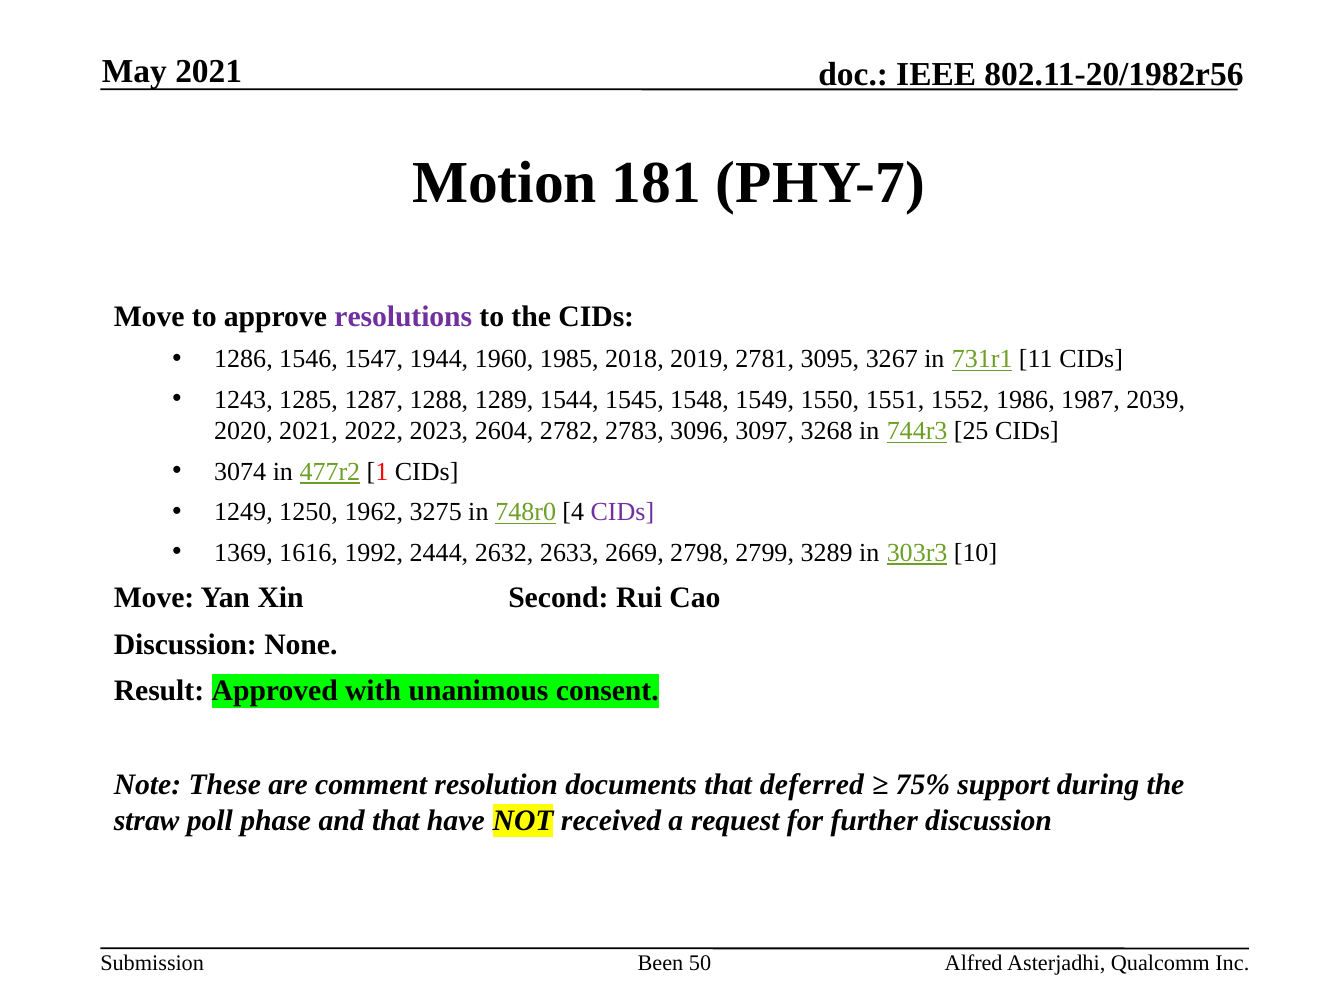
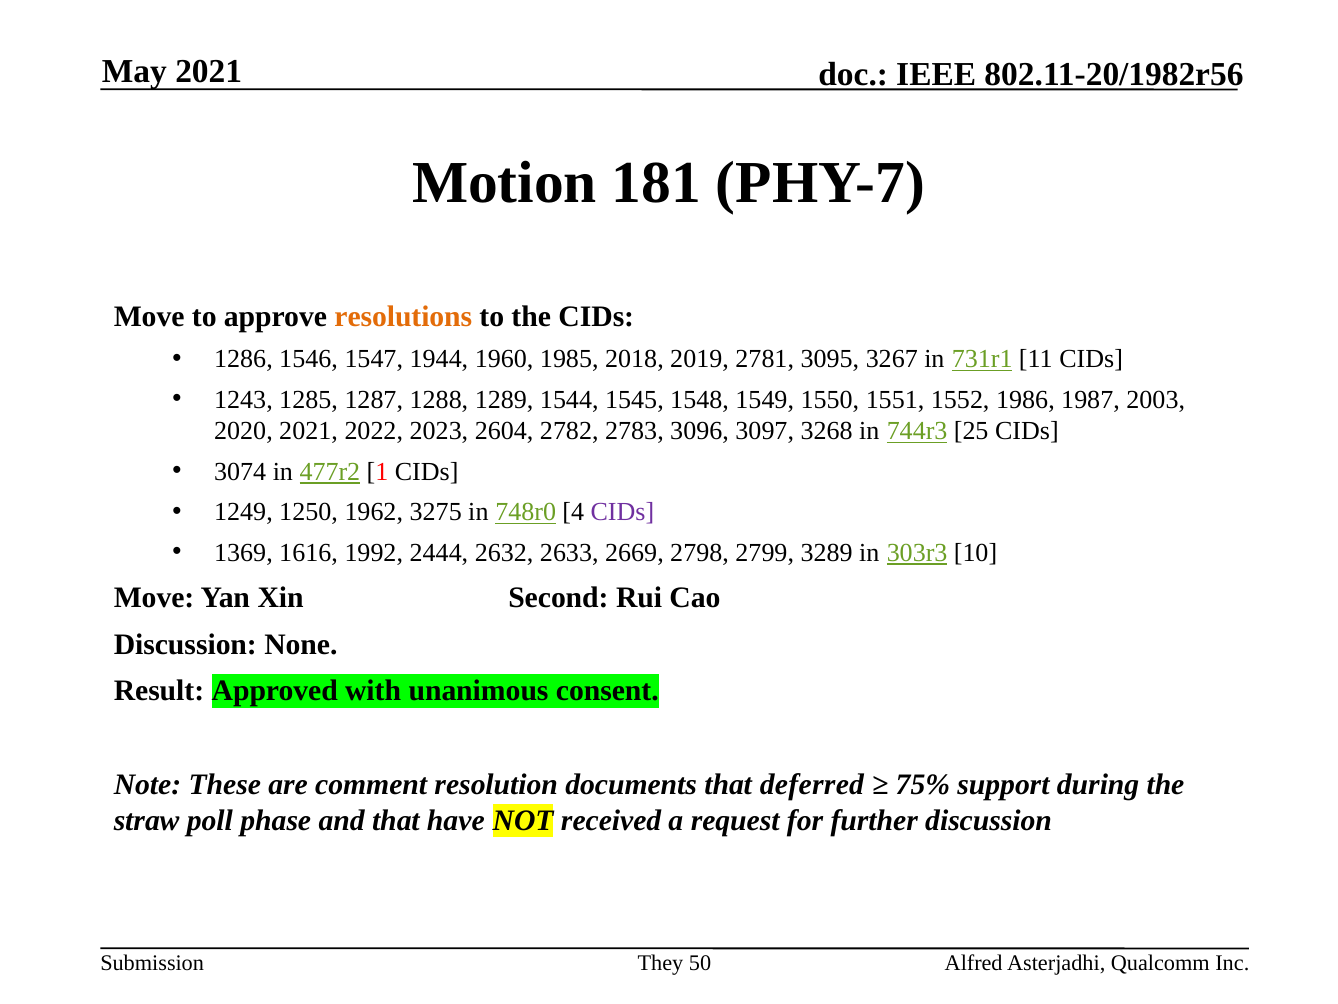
resolutions colour: purple -> orange (403, 317)
2039: 2039 -> 2003 (1156, 400)
Been: Been -> They (660, 962)
